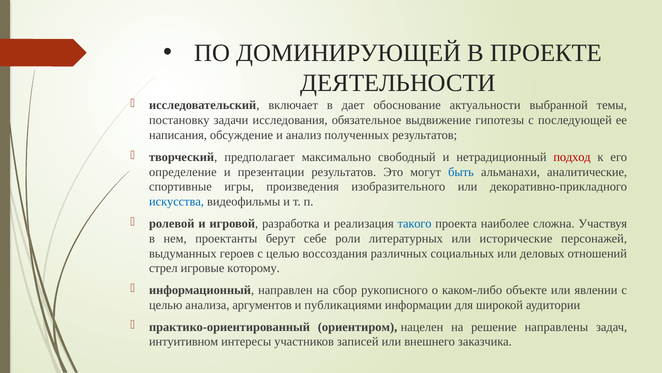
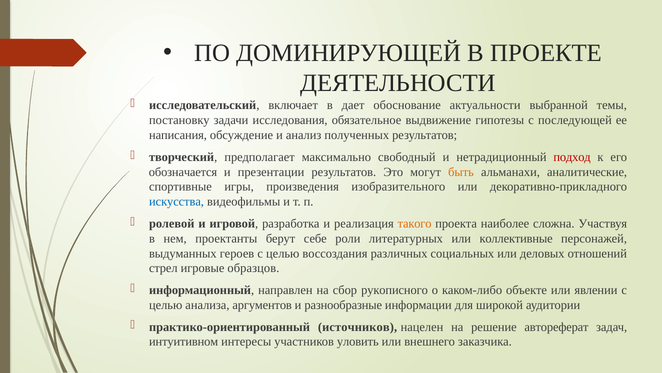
определение: определение -> обозначается (183, 172)
быть colour: blue -> orange (461, 172)
такого colour: blue -> orange (415, 223)
исторические: исторические -> коллективные (516, 238)
которому: которому -> образцов (253, 268)
публикациями: публикациями -> разнообразные (343, 305)
ориентиром: ориентиром -> источников (358, 326)
направлены: направлены -> автореферат (556, 326)
записей: записей -> уловить (358, 341)
